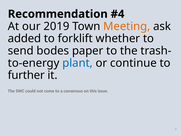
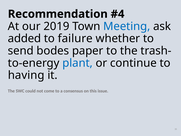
Meeting colour: orange -> blue (127, 26)
forklift: forklift -> failure (75, 38)
further: further -> having (26, 75)
